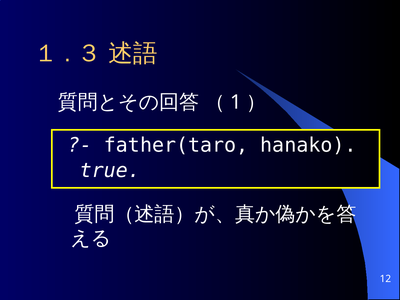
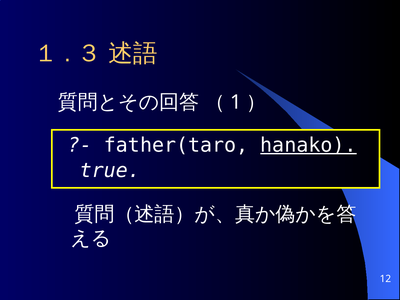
hanako underline: none -> present (308, 145)
